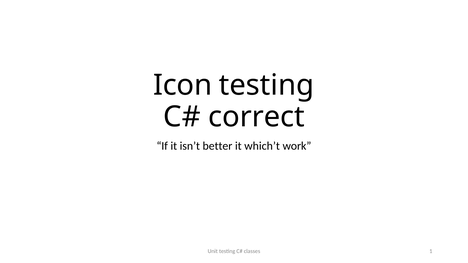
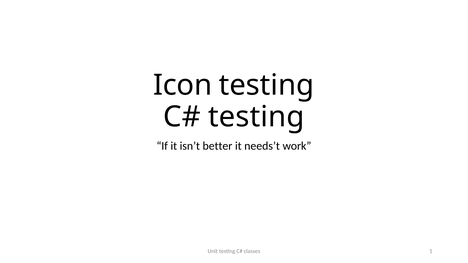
correct: correct -> testing (256, 117)
which’t: which’t -> needs’t (262, 146)
